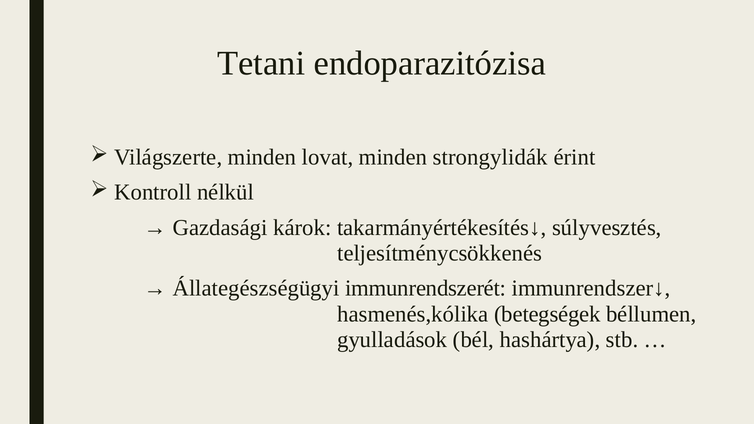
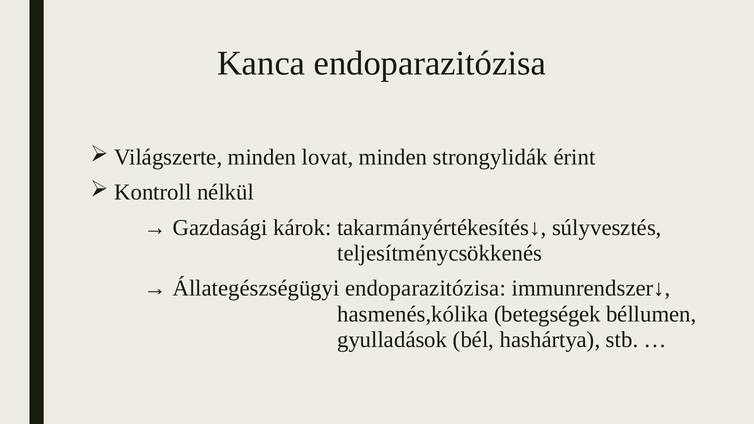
Tetani: Tetani -> Kanca (261, 63)
Állategészségügyi immunrendszerét: immunrendszerét -> endoparazitózisa (426, 288)
